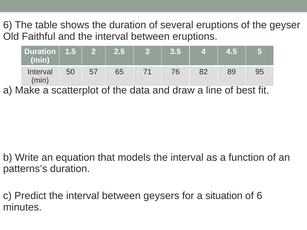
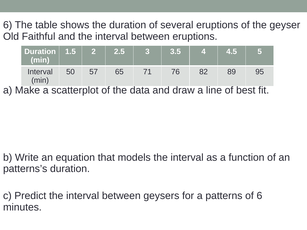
situation: situation -> patterns (224, 196)
